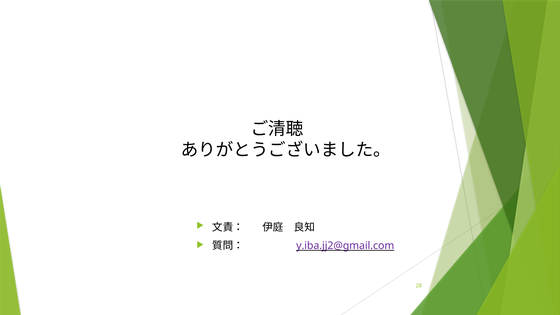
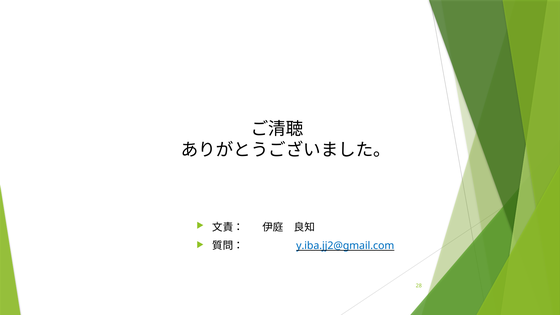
y.iba.jj2@gmail.com colour: purple -> blue (345, 246)
